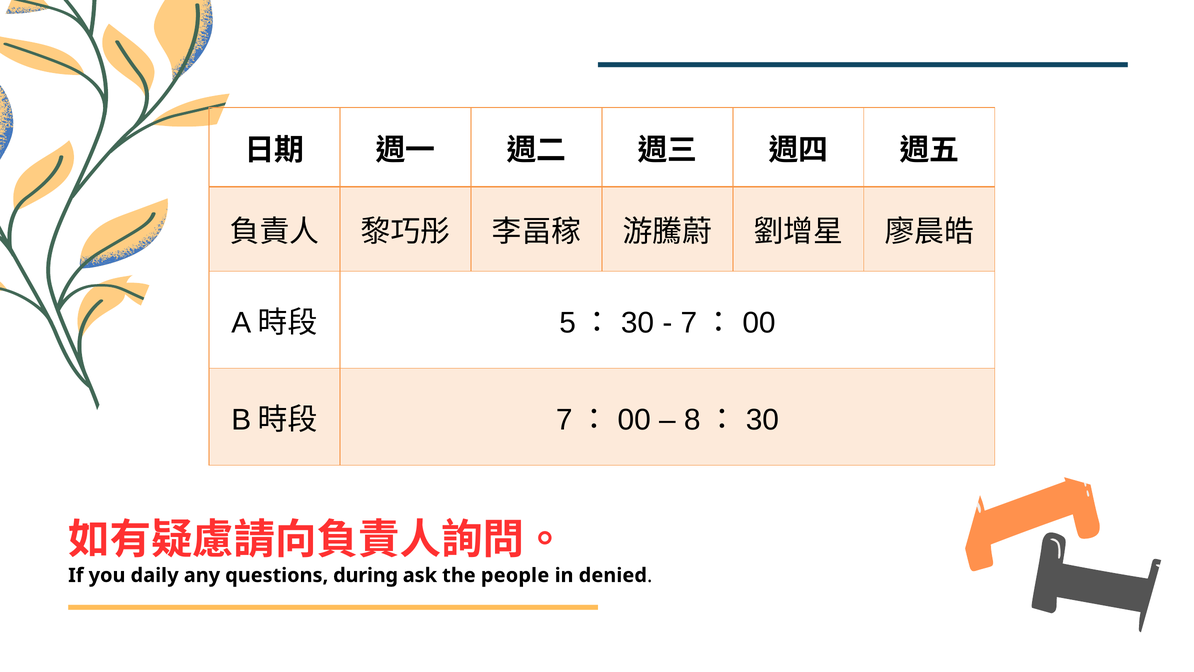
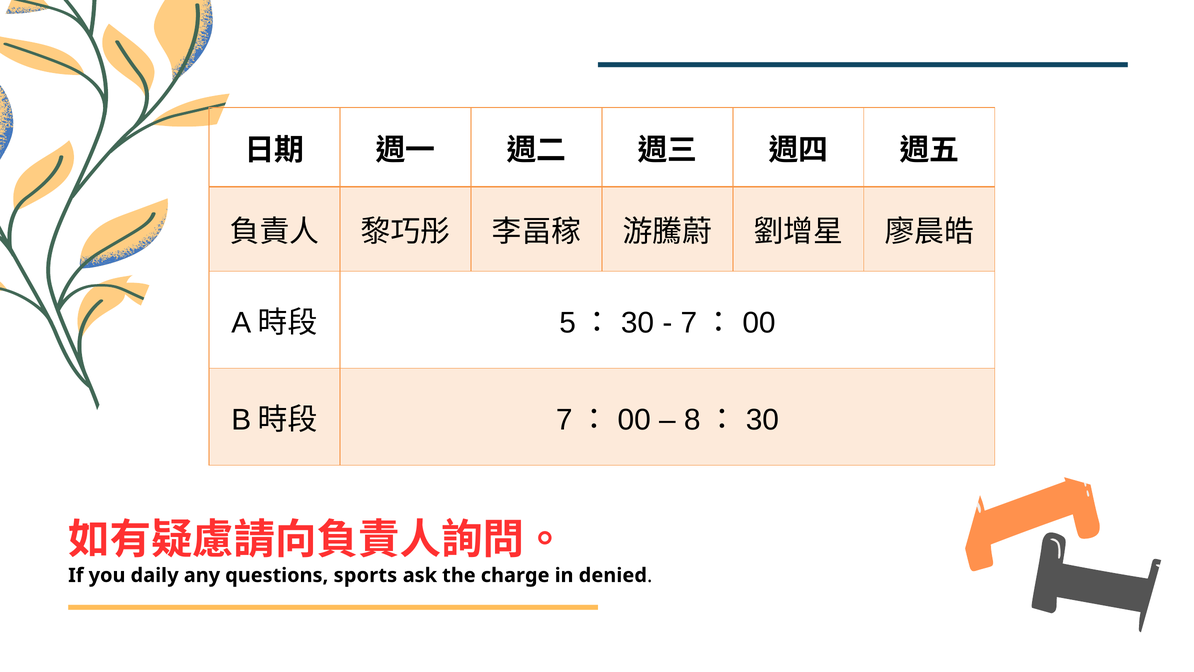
during: during -> sports (365, 575)
people: people -> charge (515, 575)
